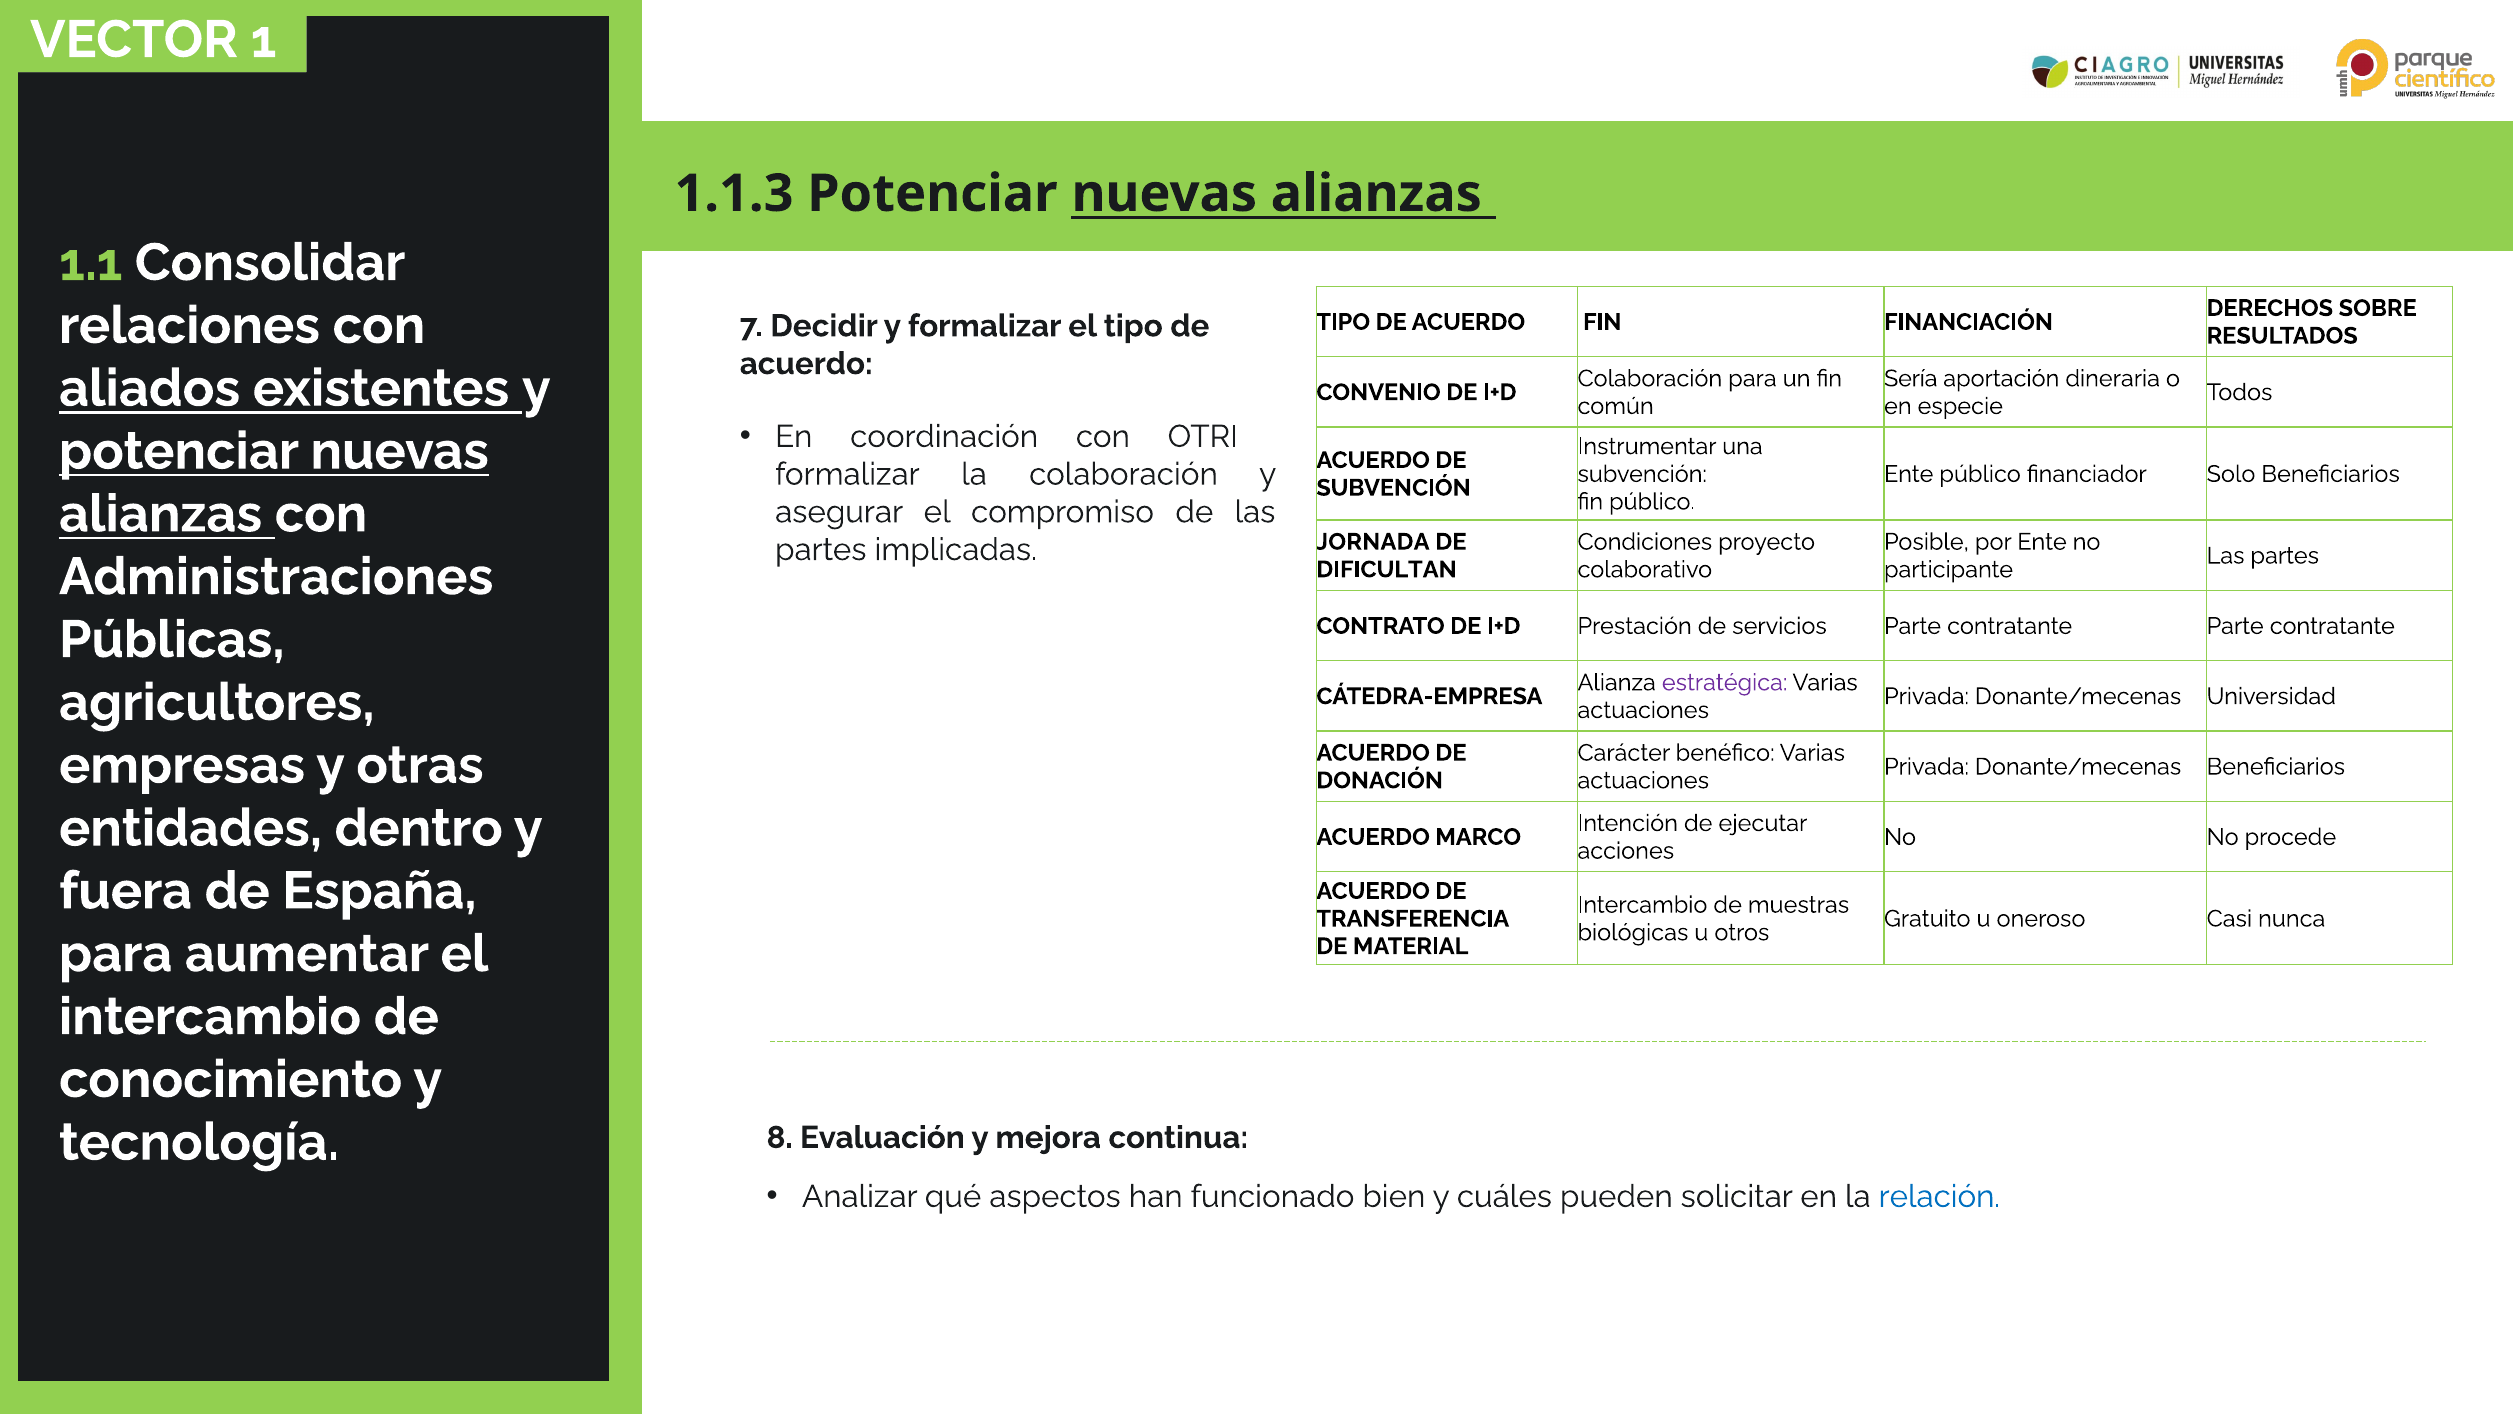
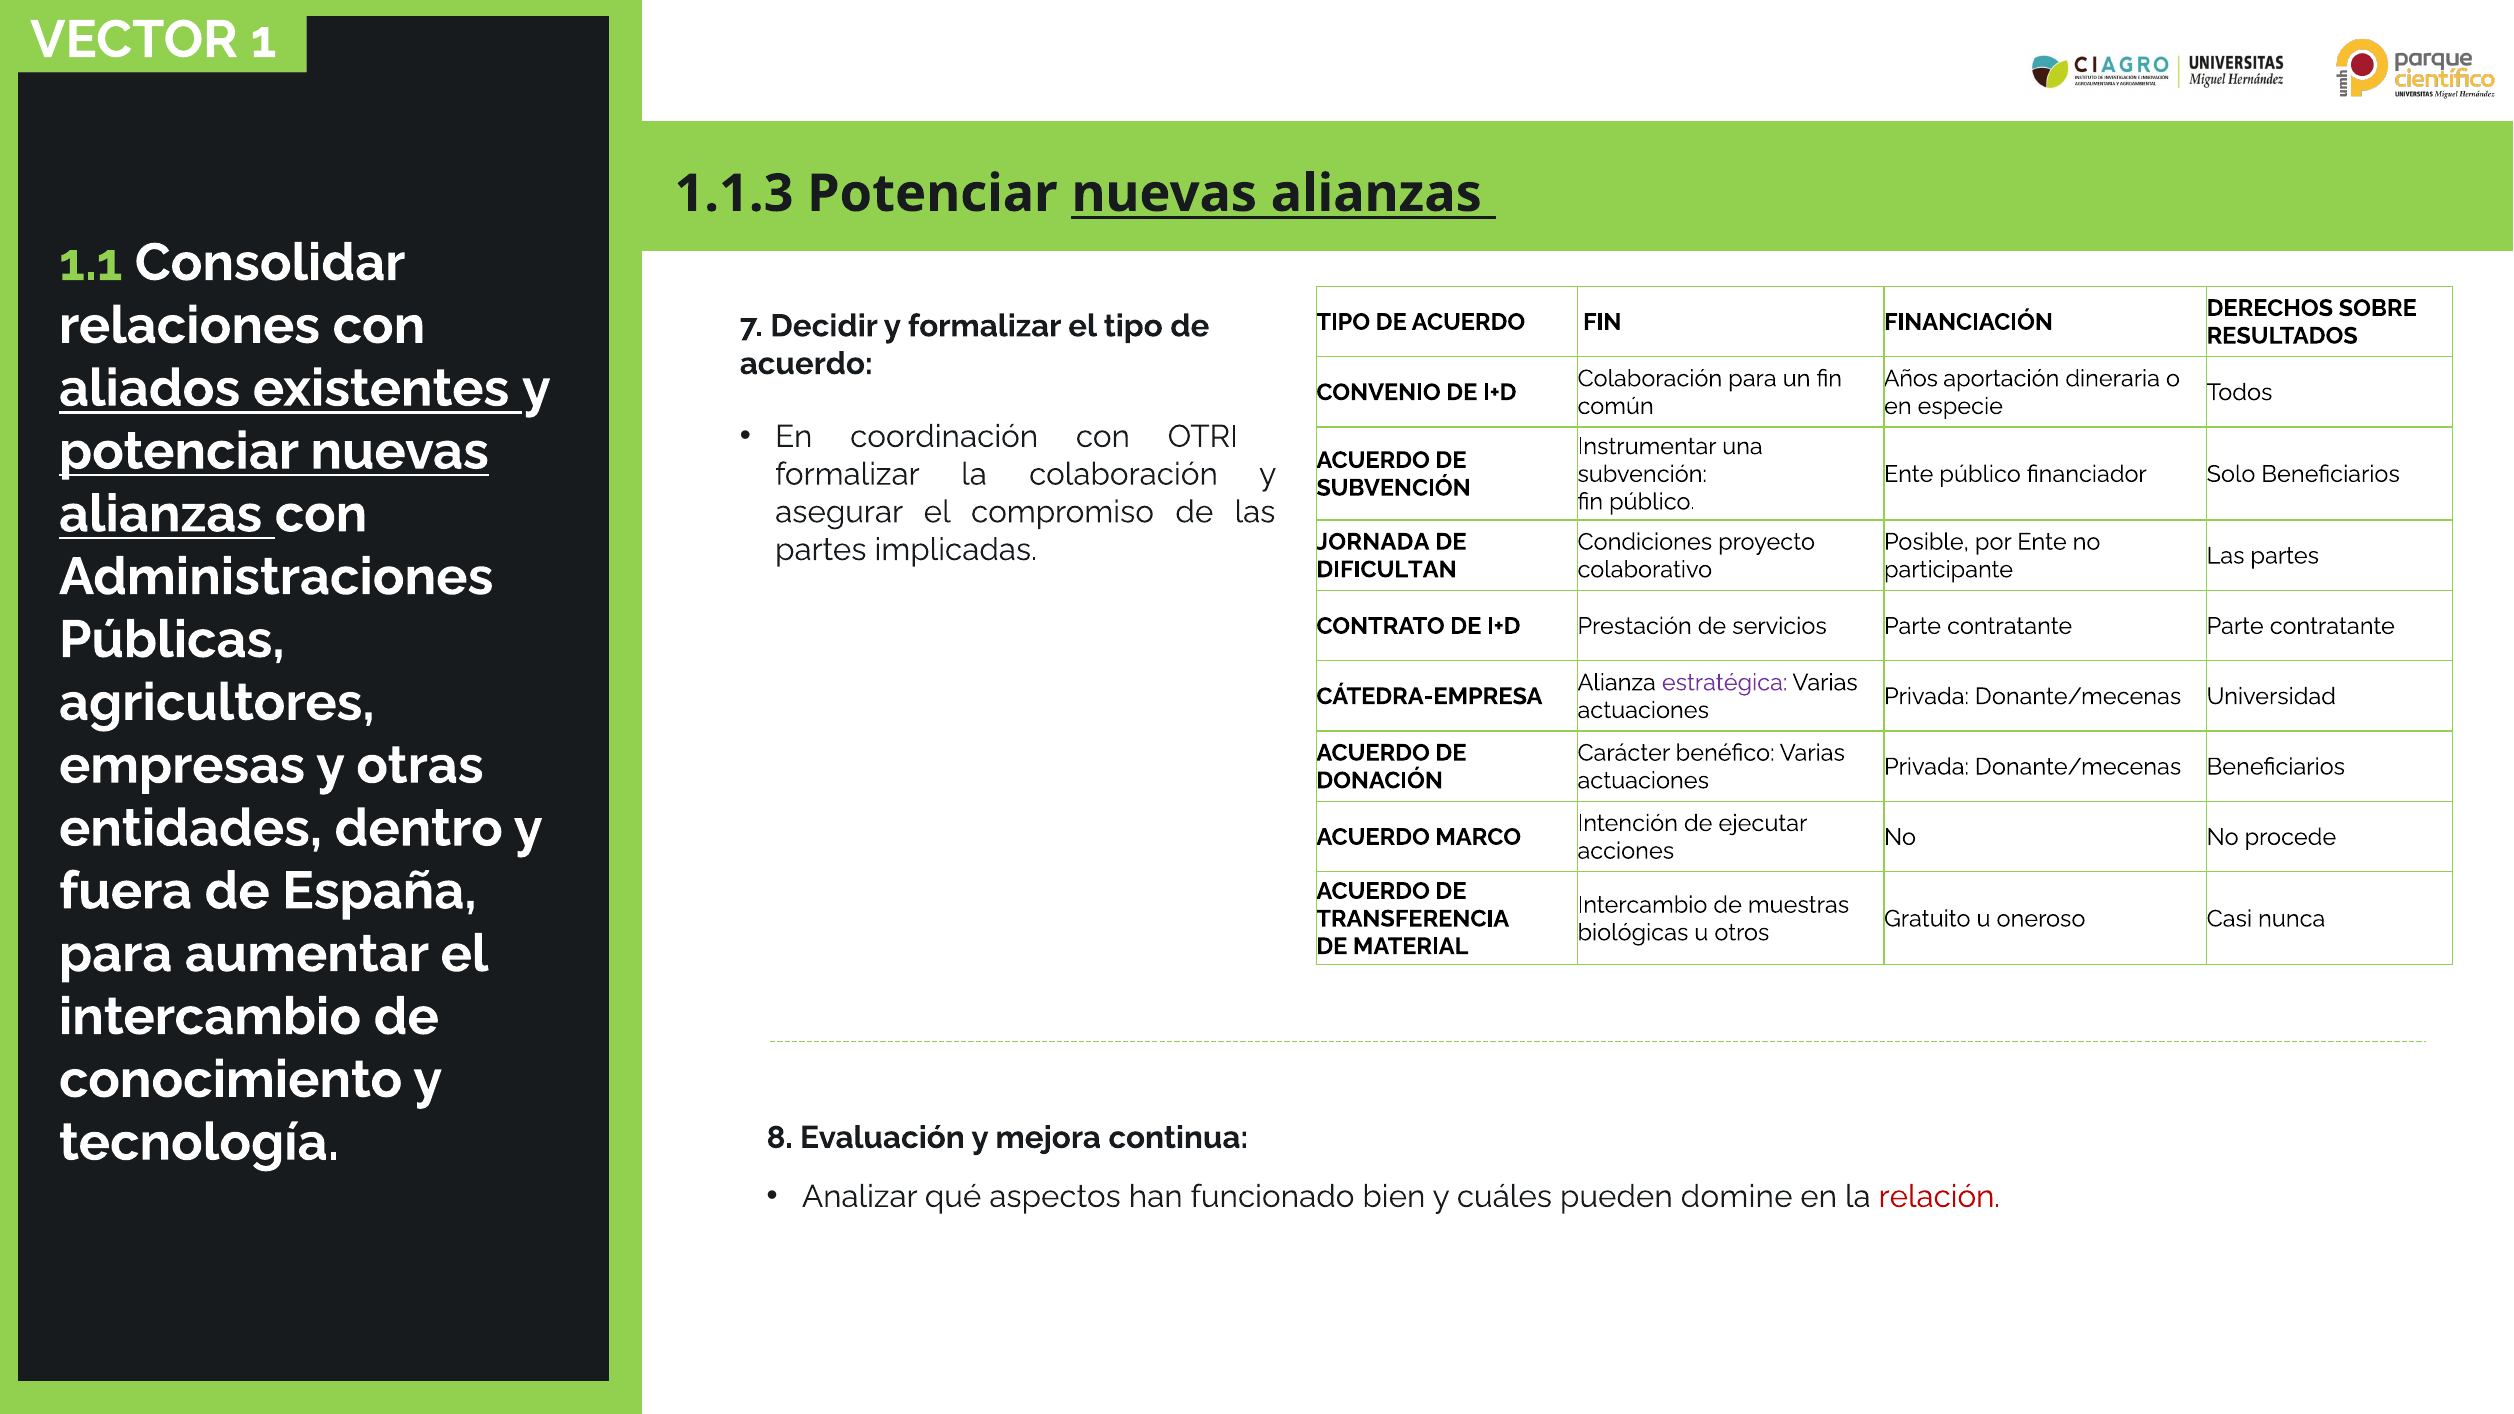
Sería: Sería -> Años (1911, 379)
solicitar: solicitar -> domine (1737, 1197)
relación colour: blue -> red (1939, 1197)
